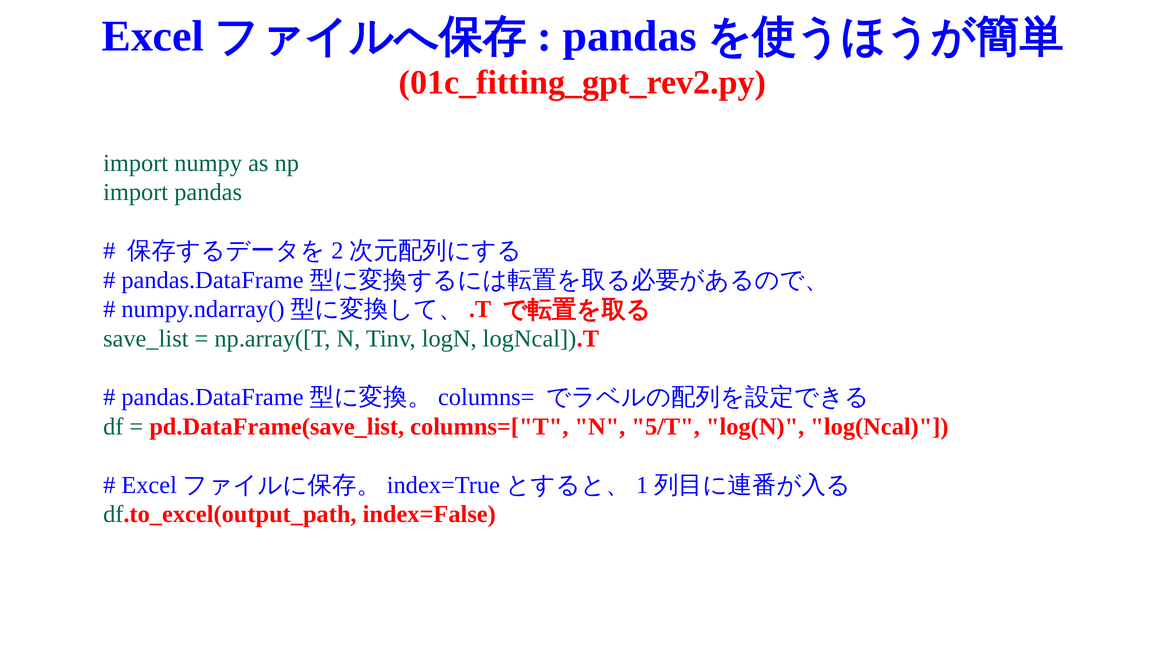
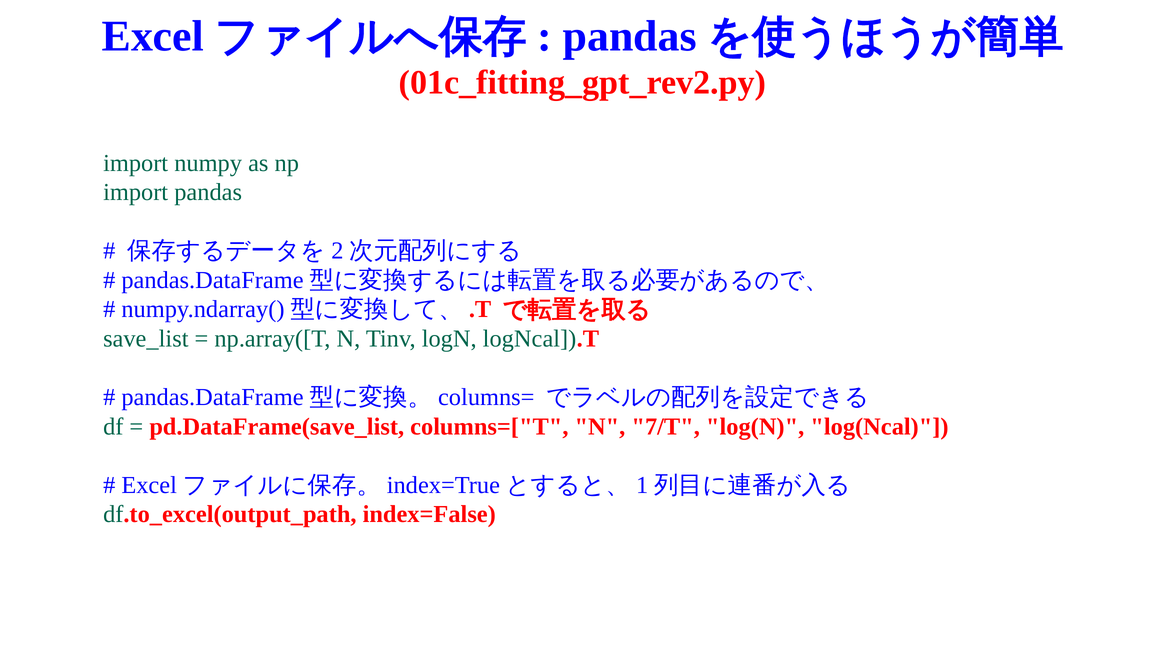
5/T: 5/T -> 7/T (666, 427)
